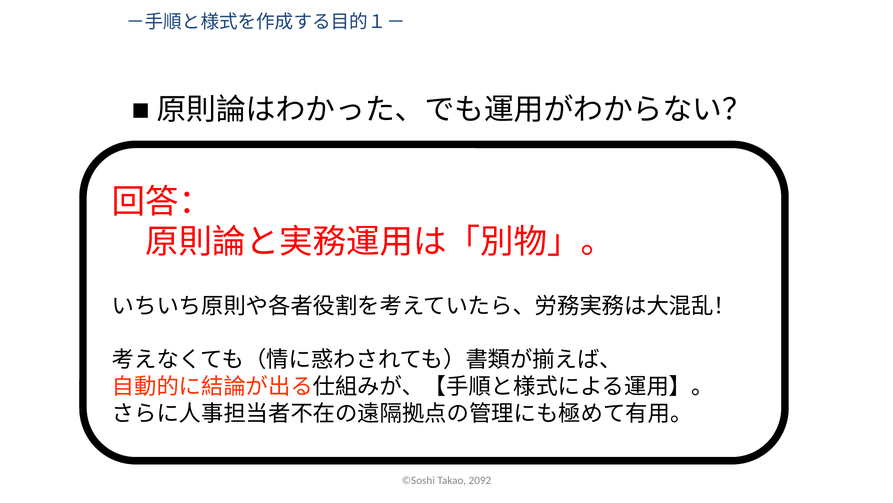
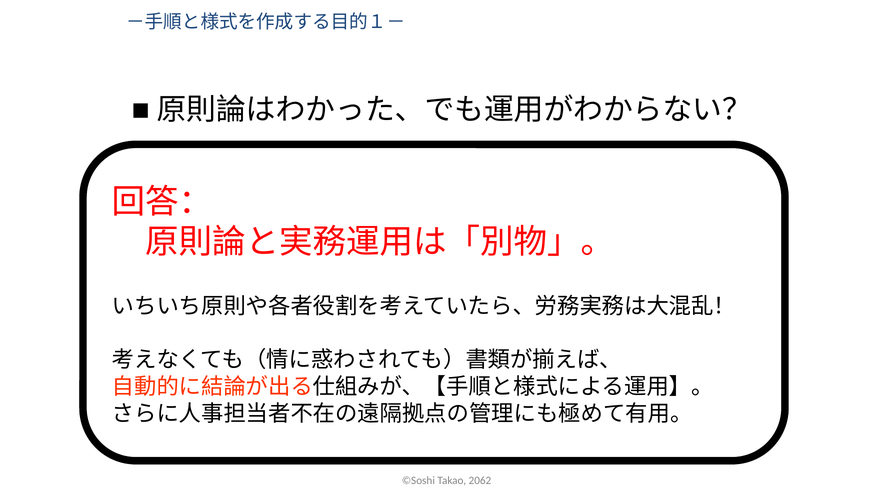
2092: 2092 -> 2062 (480, 480)
